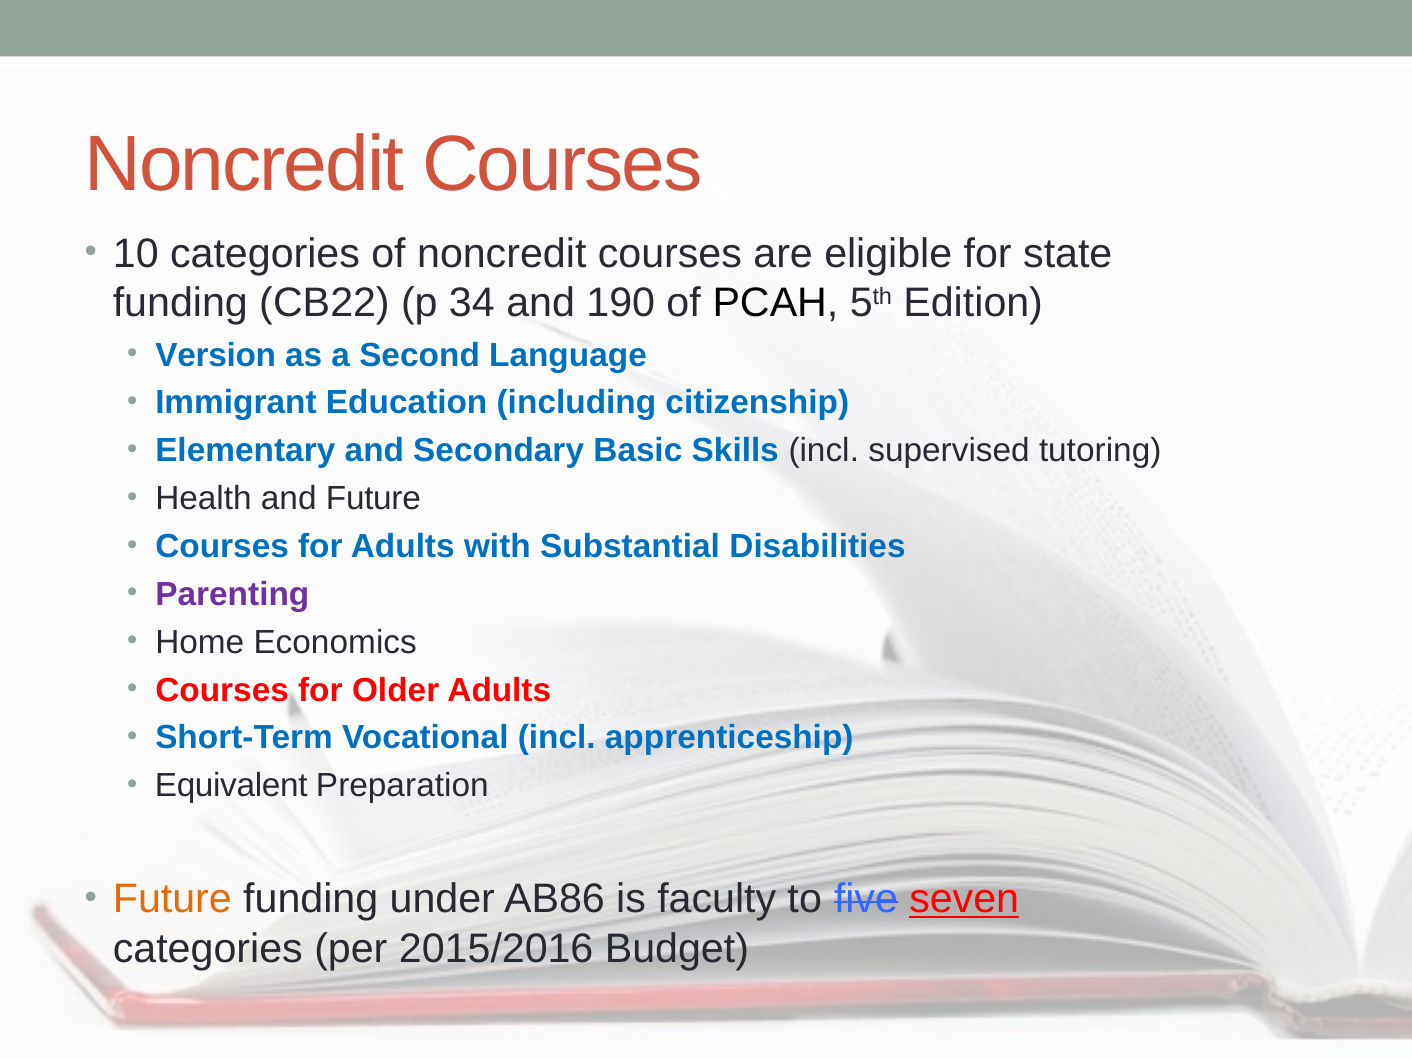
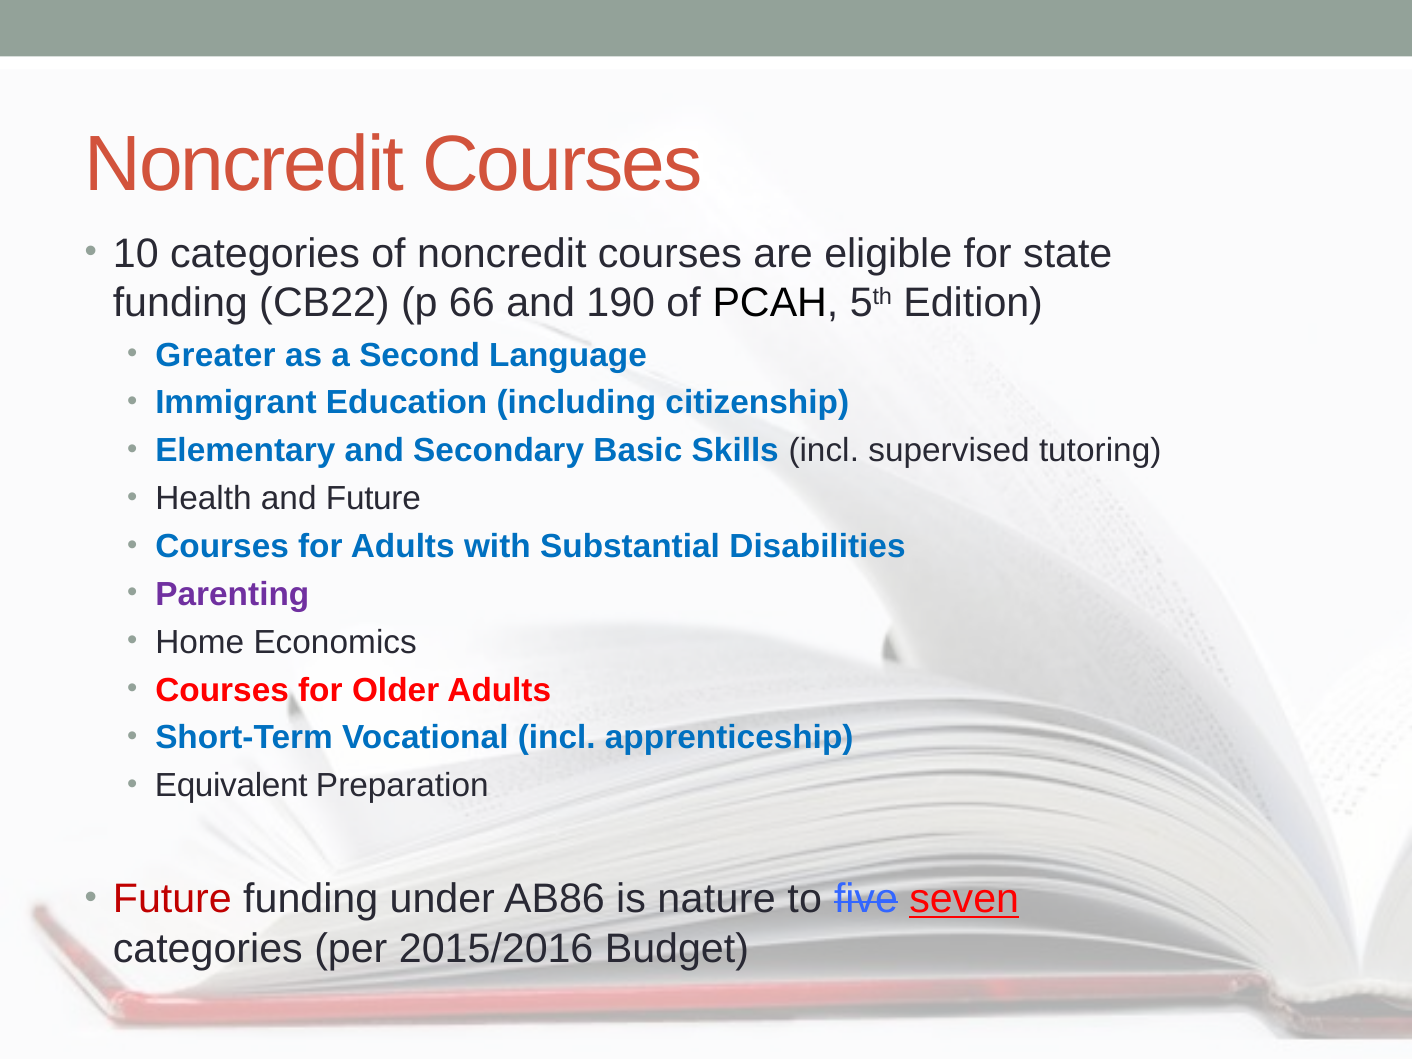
34: 34 -> 66 (472, 303)
Version: Version -> Greater (215, 355)
Future colour: orange -> red (172, 899)
faculty: faculty -> nature (717, 899)
